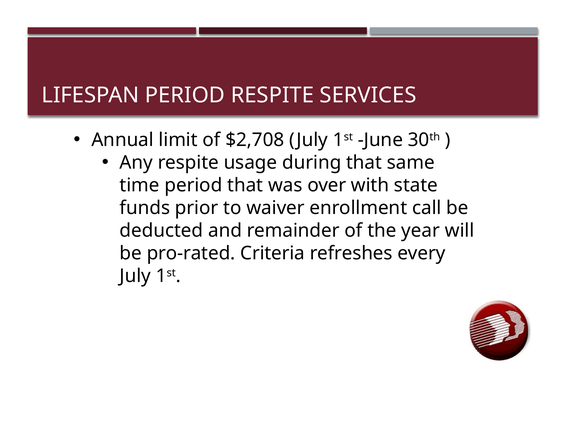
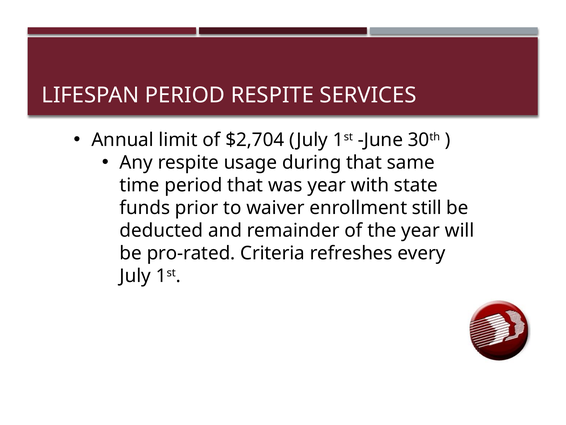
$2,708: $2,708 -> $2,704 (255, 140)
was over: over -> year (327, 185)
call: call -> still (427, 208)
